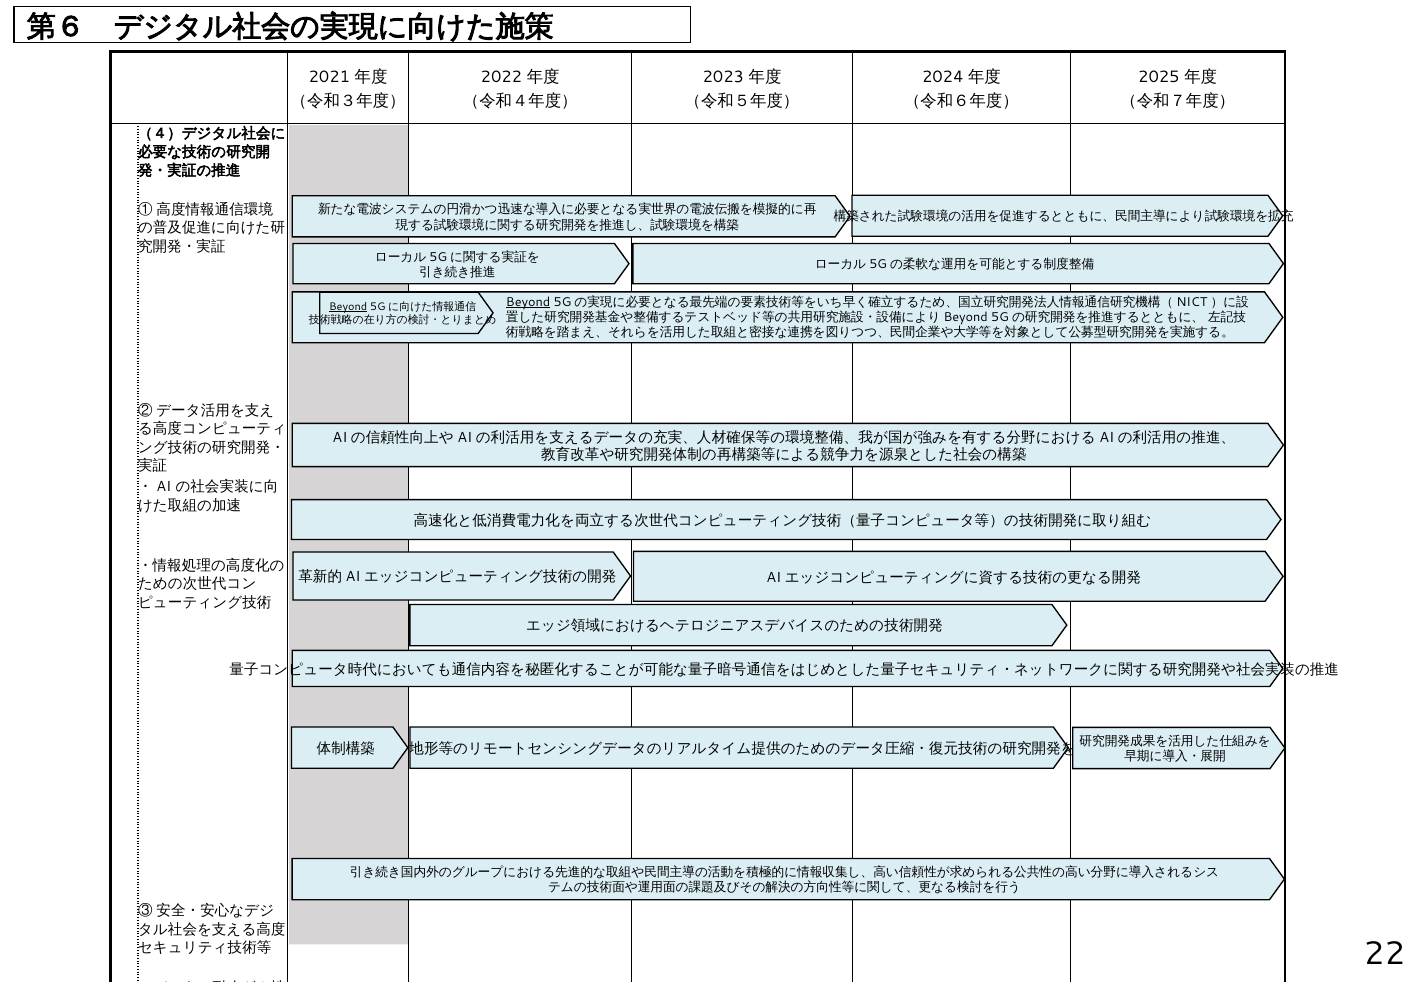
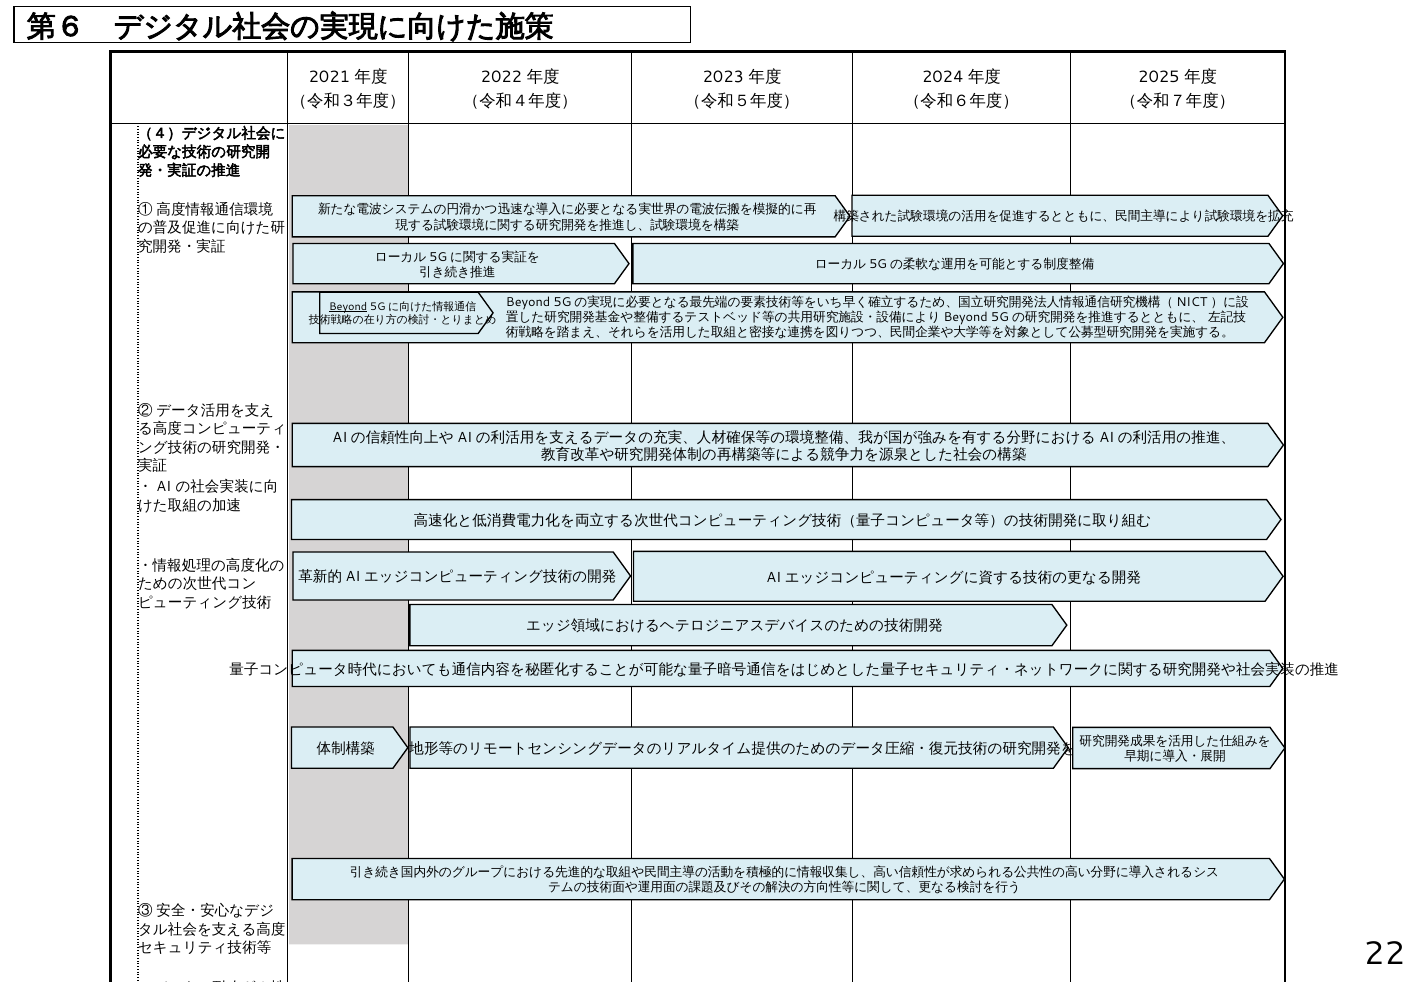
Beyond underline: present -> none (528, 302)
